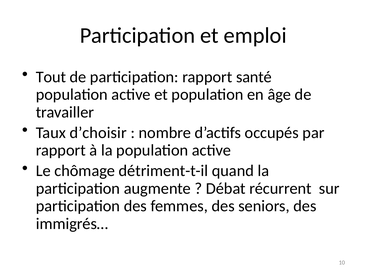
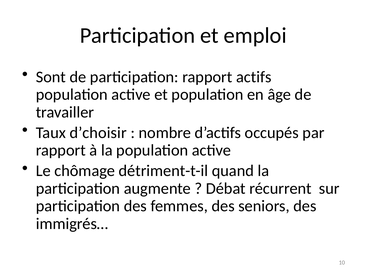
Tout: Tout -> Sont (51, 77)
santé: santé -> actifs (254, 77)
